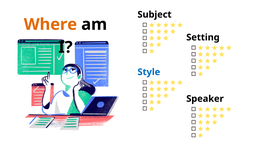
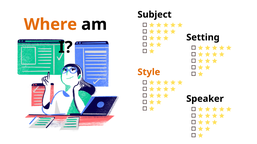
Style colour: blue -> orange (149, 72)
